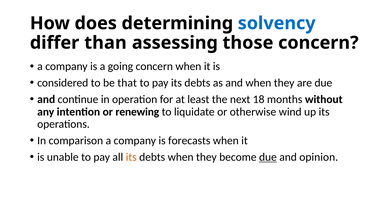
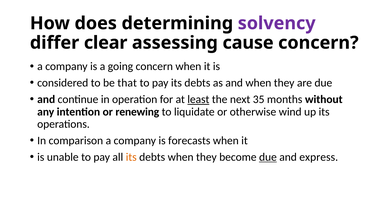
solvency colour: blue -> purple (277, 23)
than: than -> clear (106, 43)
those: those -> cause (248, 43)
least underline: none -> present (198, 99)
18: 18 -> 35 (259, 99)
opinion: opinion -> express (319, 157)
